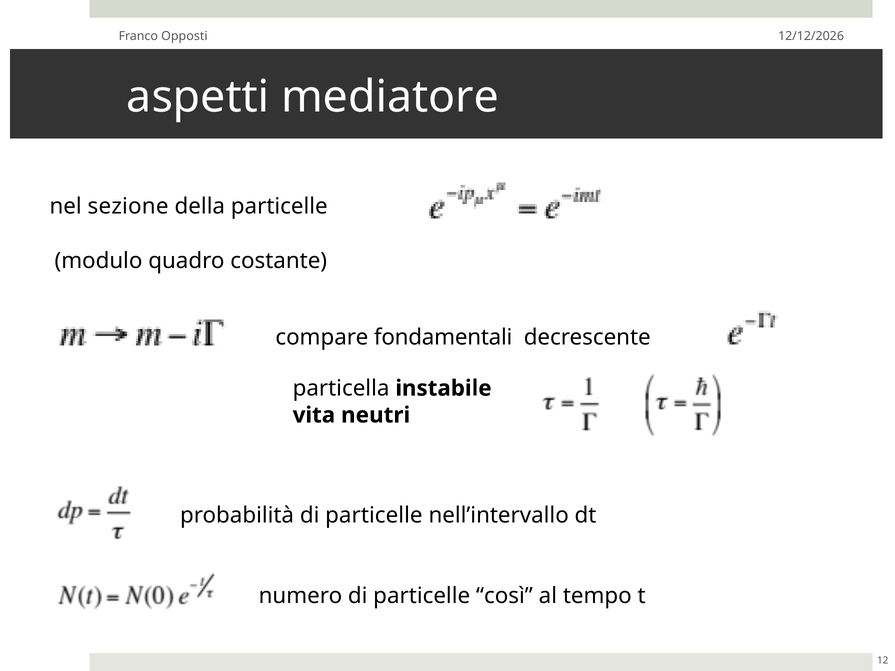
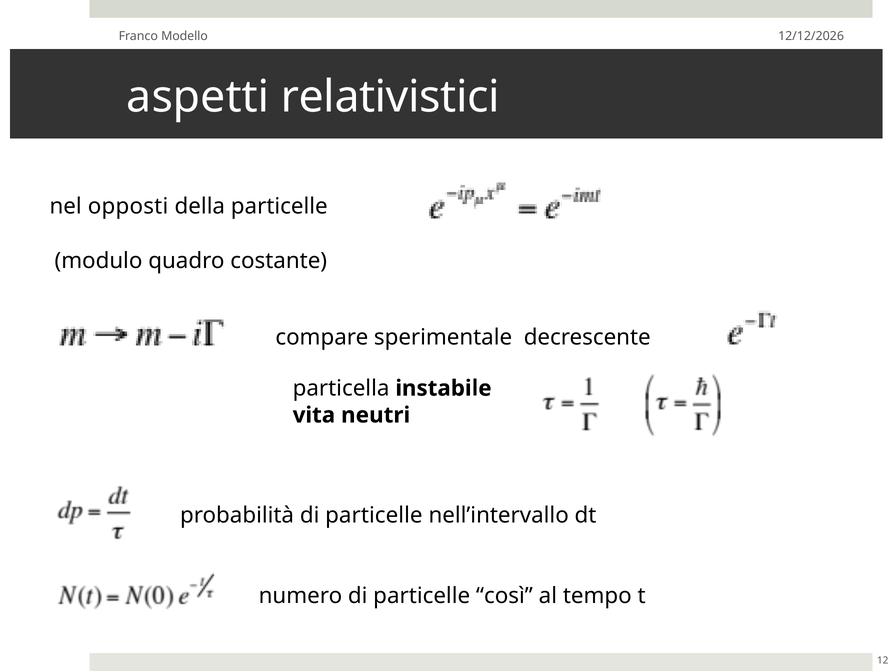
Opposti: Opposti -> Modello (184, 36)
mediatore: mediatore -> relativistici (390, 97)
sezione: sezione -> opposti (128, 207)
fondamentali: fondamentali -> sperimentale (443, 337)
